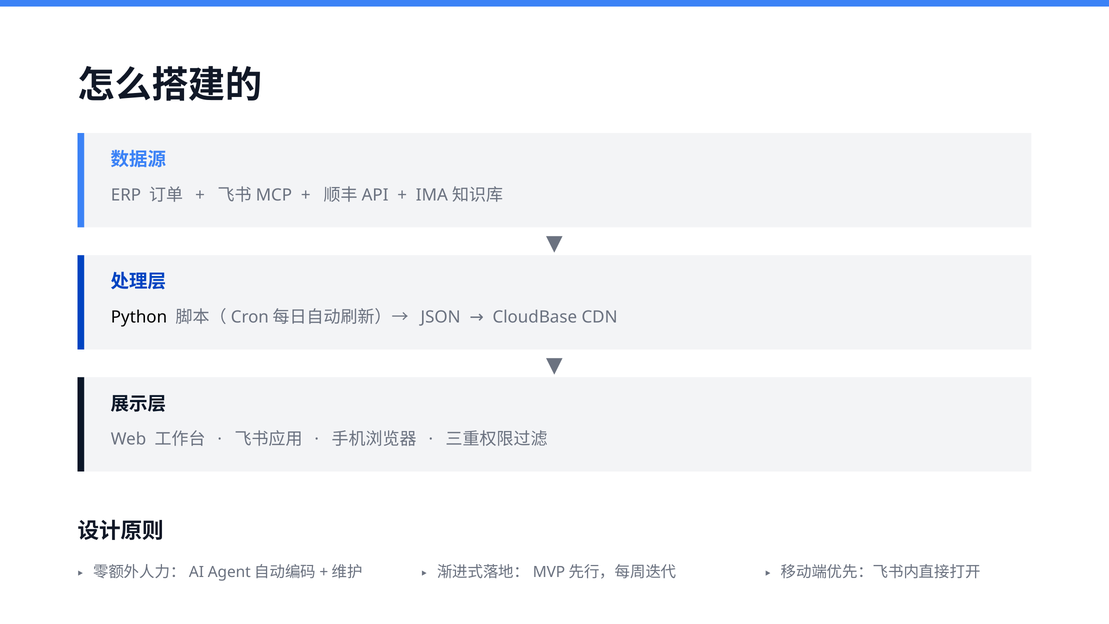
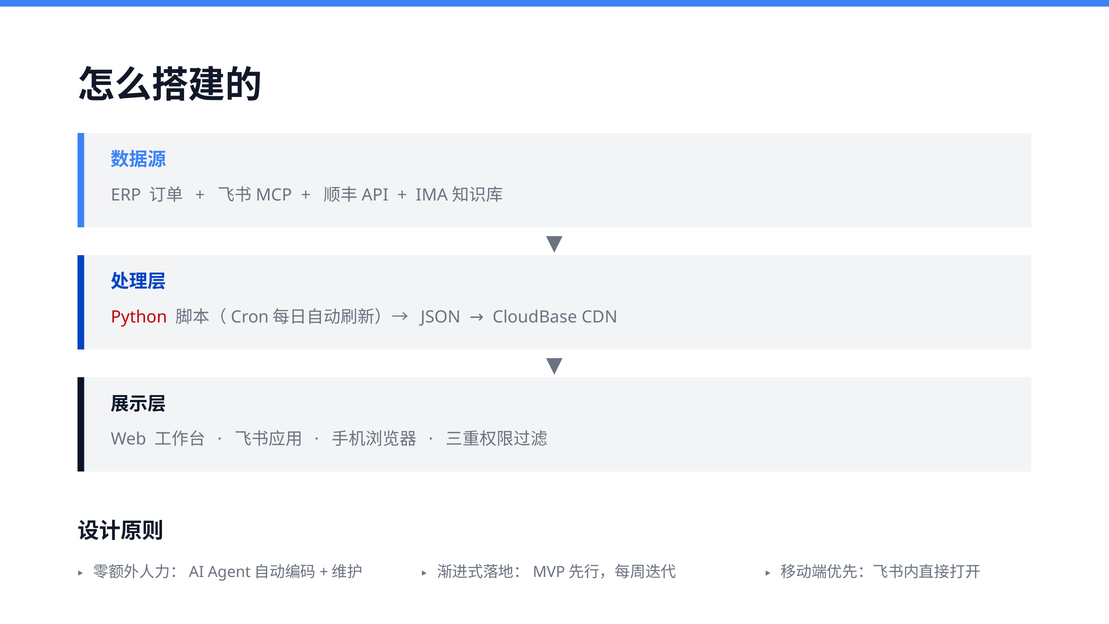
Python colour: black -> red (139, 317)
